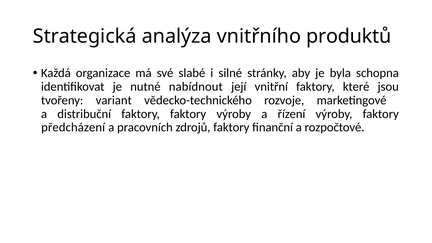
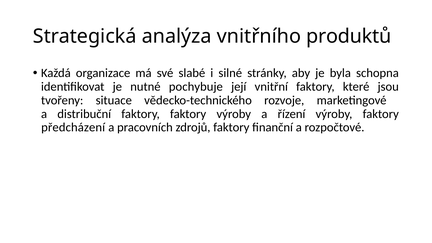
nabídnout: nabídnout -> pochybuje (196, 87)
variant: variant -> situace (114, 100)
